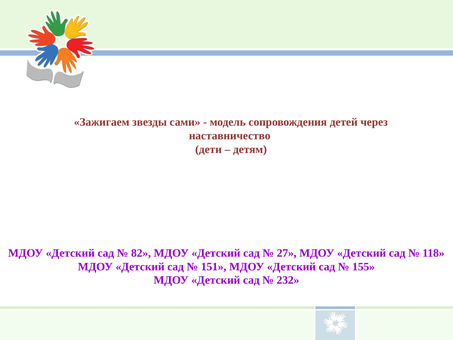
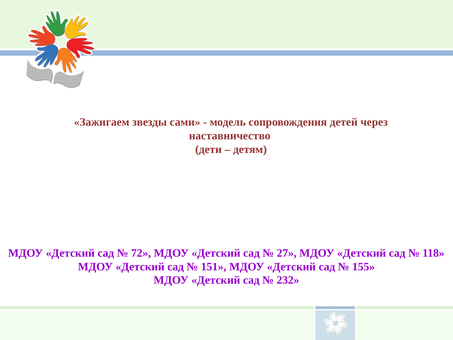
82: 82 -> 72 (141, 253)
